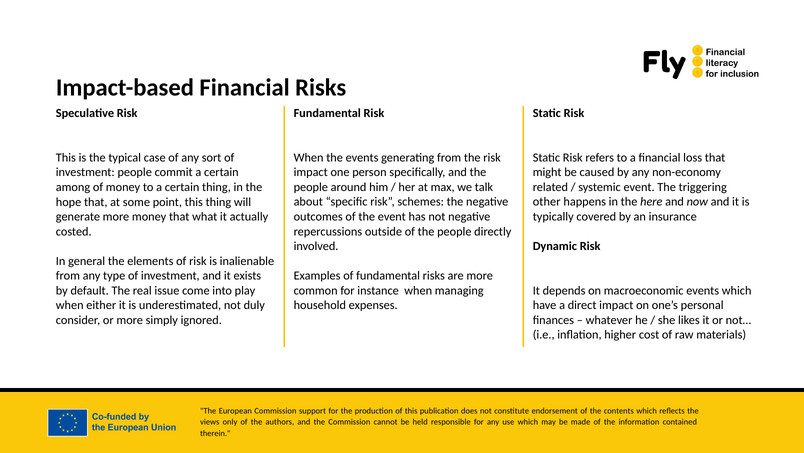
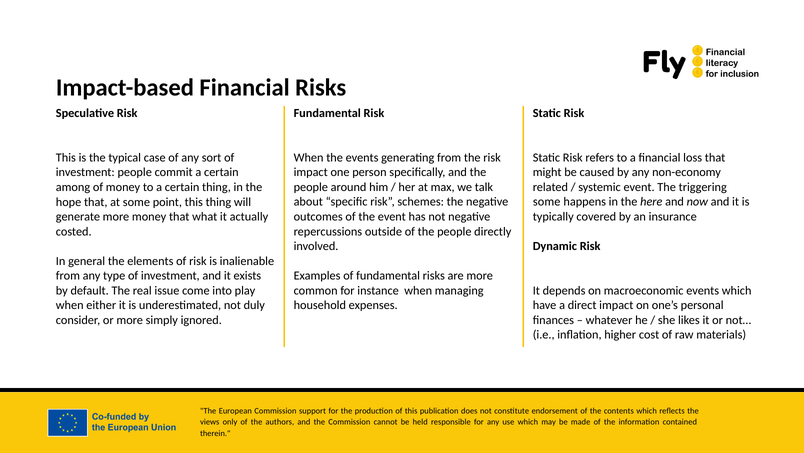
other: other -> some (547, 202)
